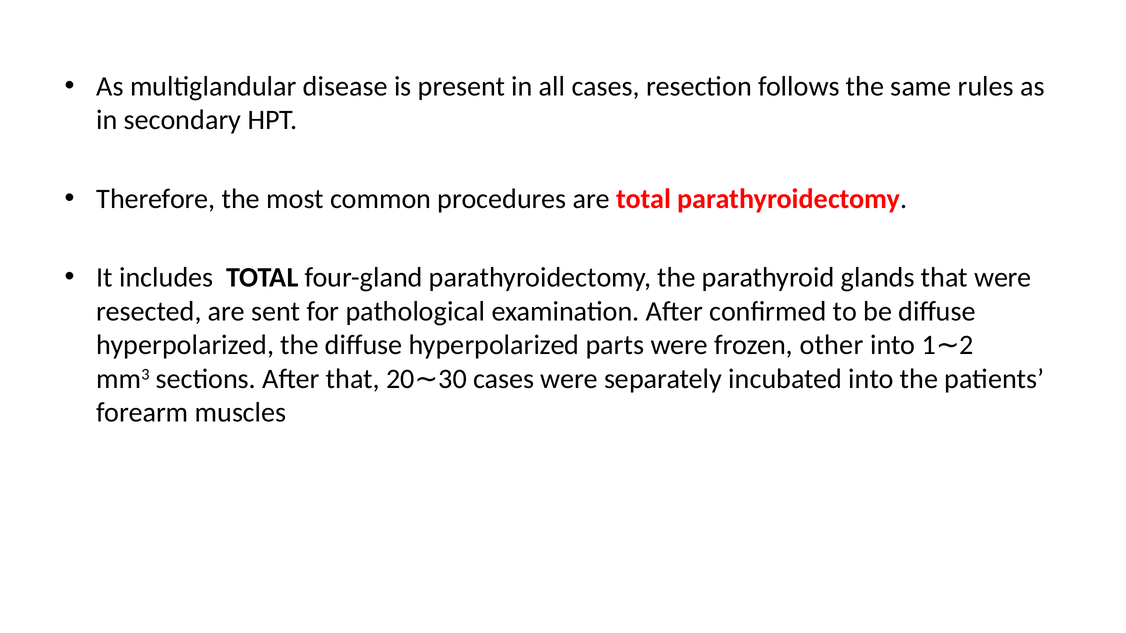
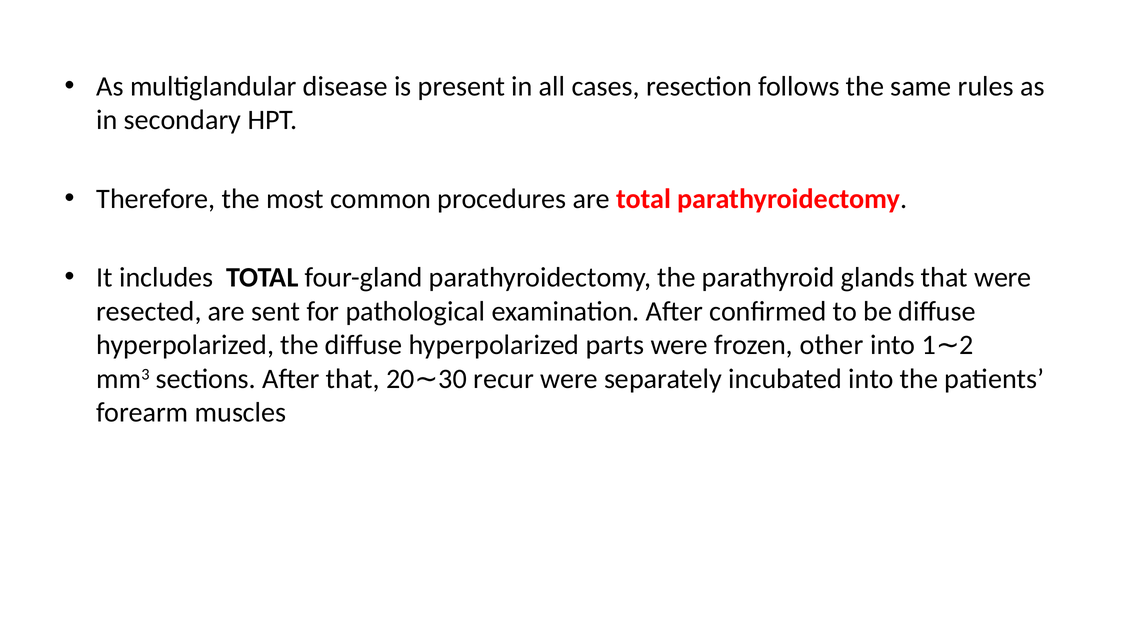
cases: cases -> recur (504, 379)
